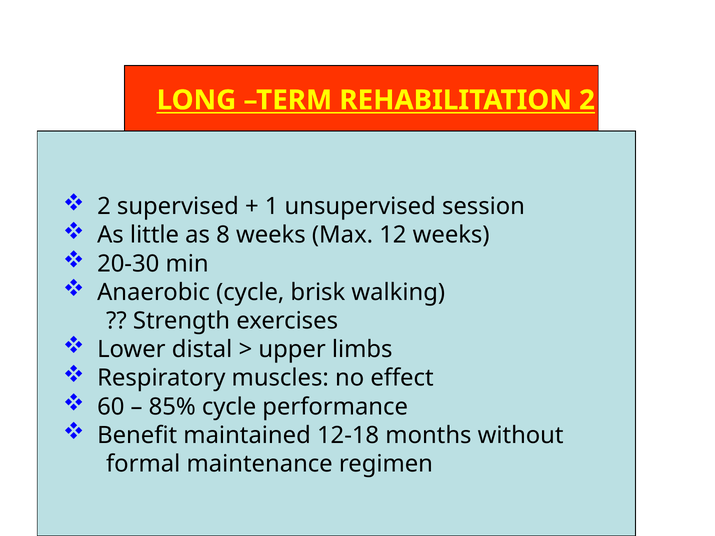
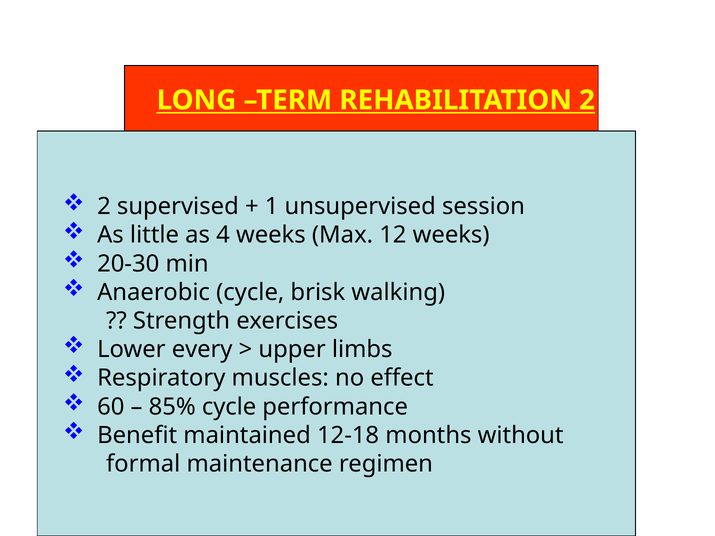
8: 8 -> 4 (223, 235)
distal: distal -> every (202, 350)
